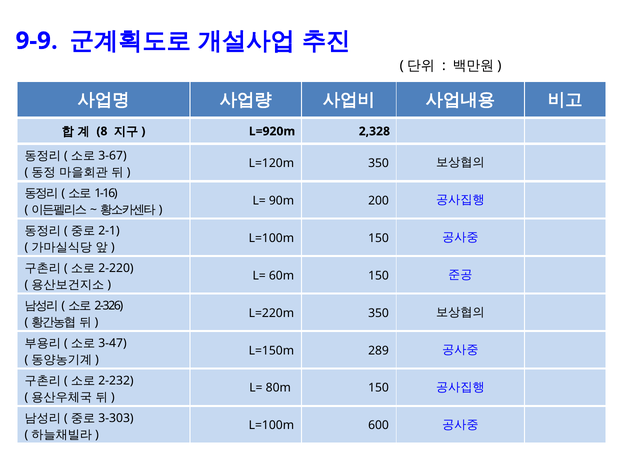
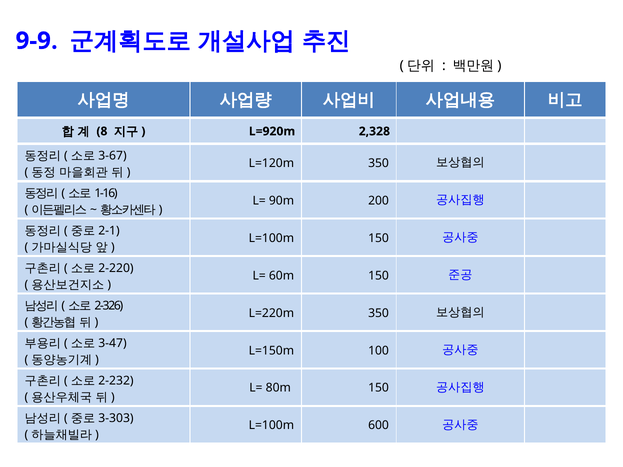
289: 289 -> 100 (379, 351)
